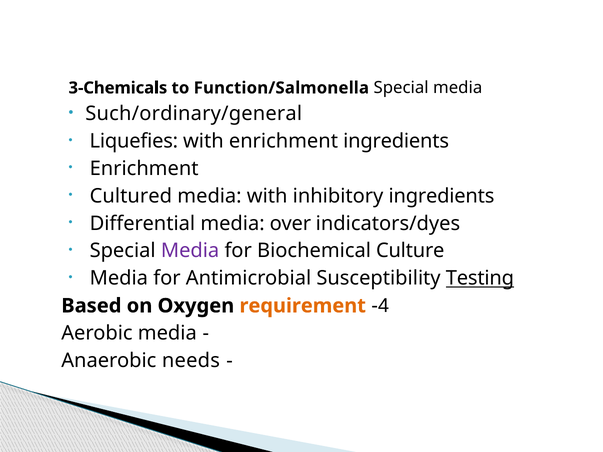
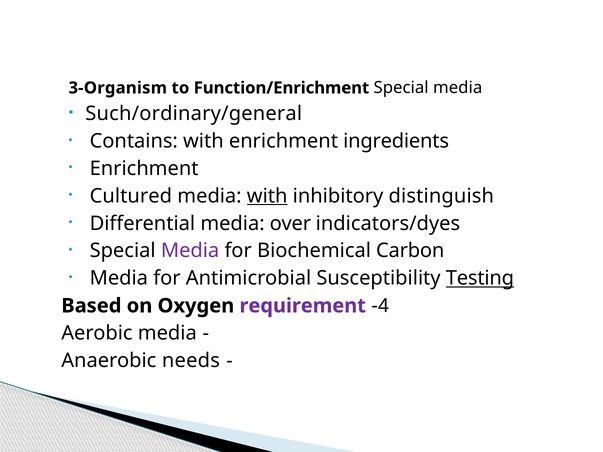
3-Chemicals: 3-Chemicals -> 3-Organism (118, 88)
Function/Salmonella: Function/Salmonella -> Function/Enrichment (281, 88)
Liquefies: Liquefies -> Contains (134, 141)
with underline: none -> present (267, 196)
inhibitory ingredients: ingredients -> distinguish (441, 196)
Culture: Culture -> Carbon (410, 251)
requirement colour: orange -> purple (303, 306)
